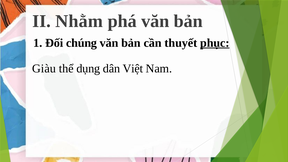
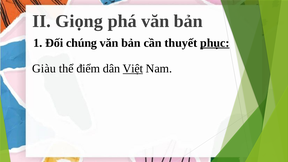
Nhằm: Nhằm -> Giọng (79, 21)
dụng: dụng -> điểm (88, 69)
Việt underline: none -> present (133, 69)
